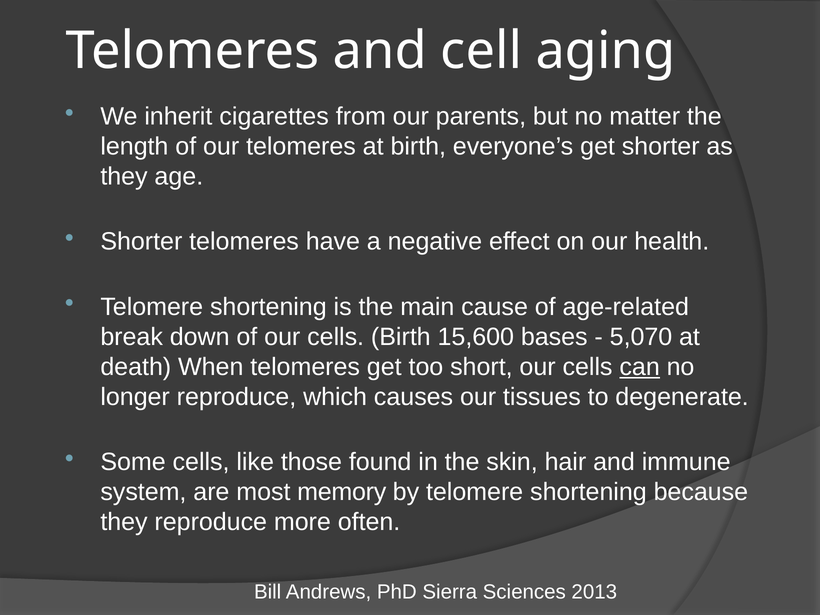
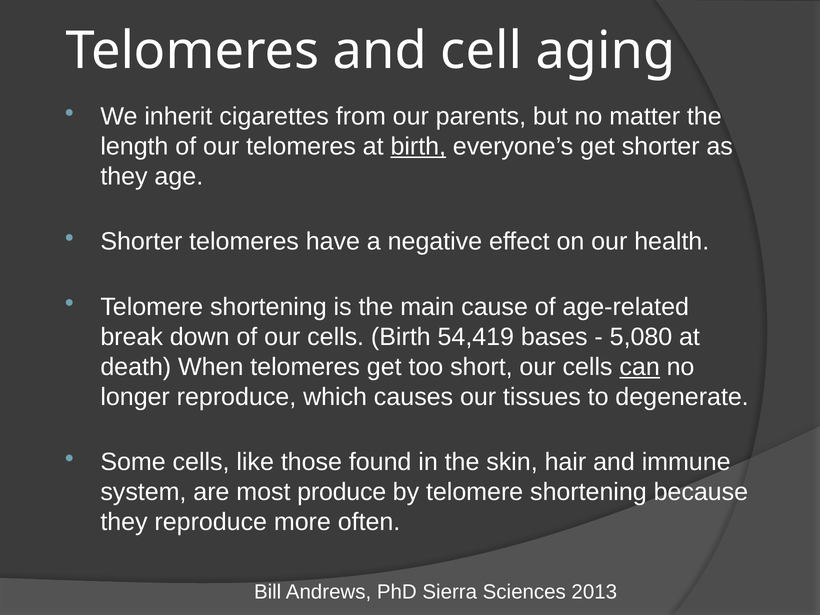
birth underline: none -> present (418, 147)
15,600: 15,600 -> 54,419 (476, 337)
5,070: 5,070 -> 5,080 (641, 337)
memory: memory -> produce (342, 492)
